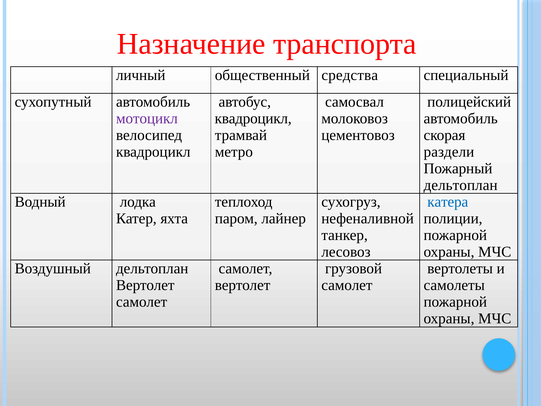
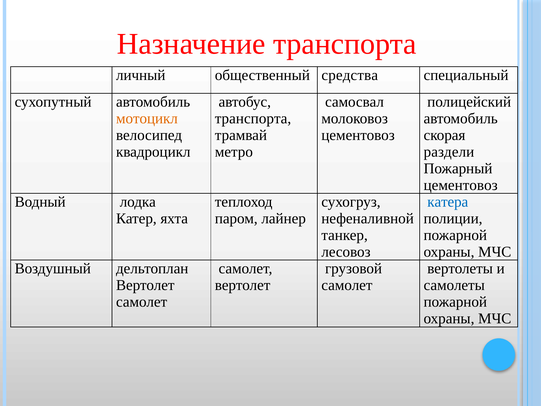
мотоцикл colour: purple -> orange (147, 118)
квадроцикл: квадроцикл -> транспорта (253, 118)
дельтоплан: дельтоплан -> цементовоз (461, 185)
